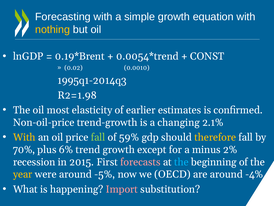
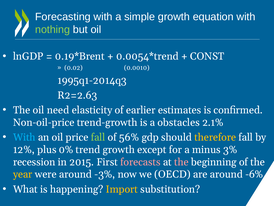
nothing colour: yellow -> light green (53, 30)
R2=1.98: R2=1.98 -> R2=2.63 (77, 95)
most: most -> need (58, 110)
changing: changing -> obstacles (179, 122)
With colour: yellow -> light blue (24, 137)
59%: 59% -> 56% (129, 137)
70%: 70% -> 12% (24, 149)
6%: 6% -> 0% (66, 149)
2%: 2% -> 3% (230, 149)
the colour: light blue -> pink (181, 162)
-5%: -5% -> -3% (105, 174)
-4%: -4% -> -6% (254, 174)
Import colour: pink -> yellow (122, 189)
